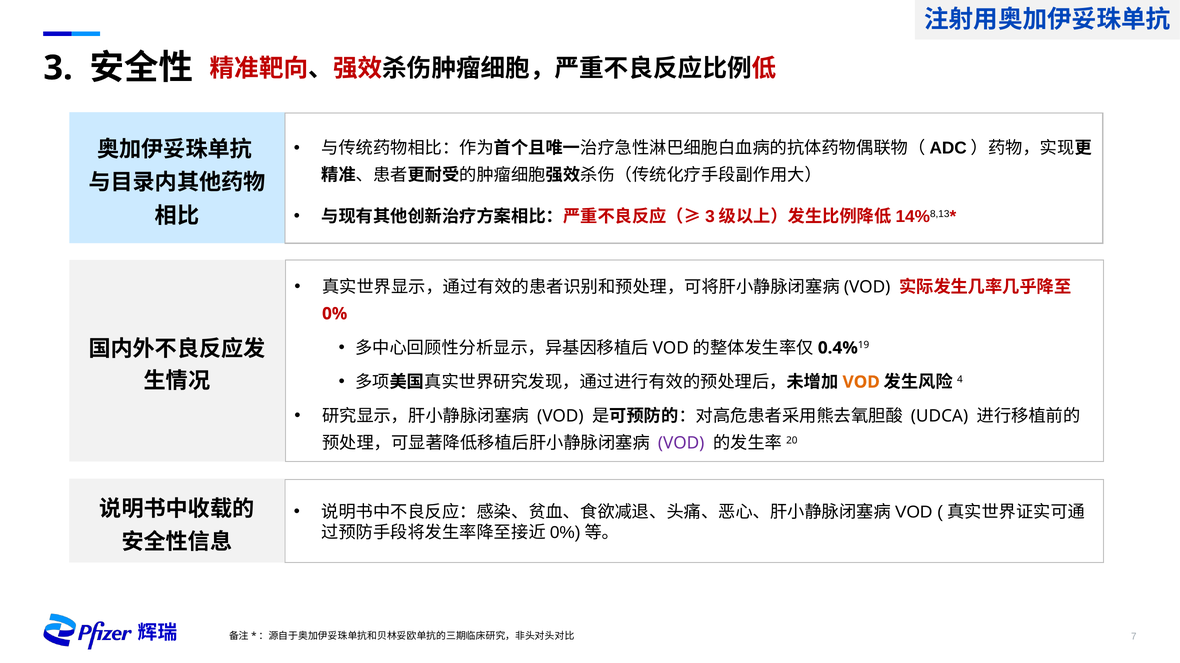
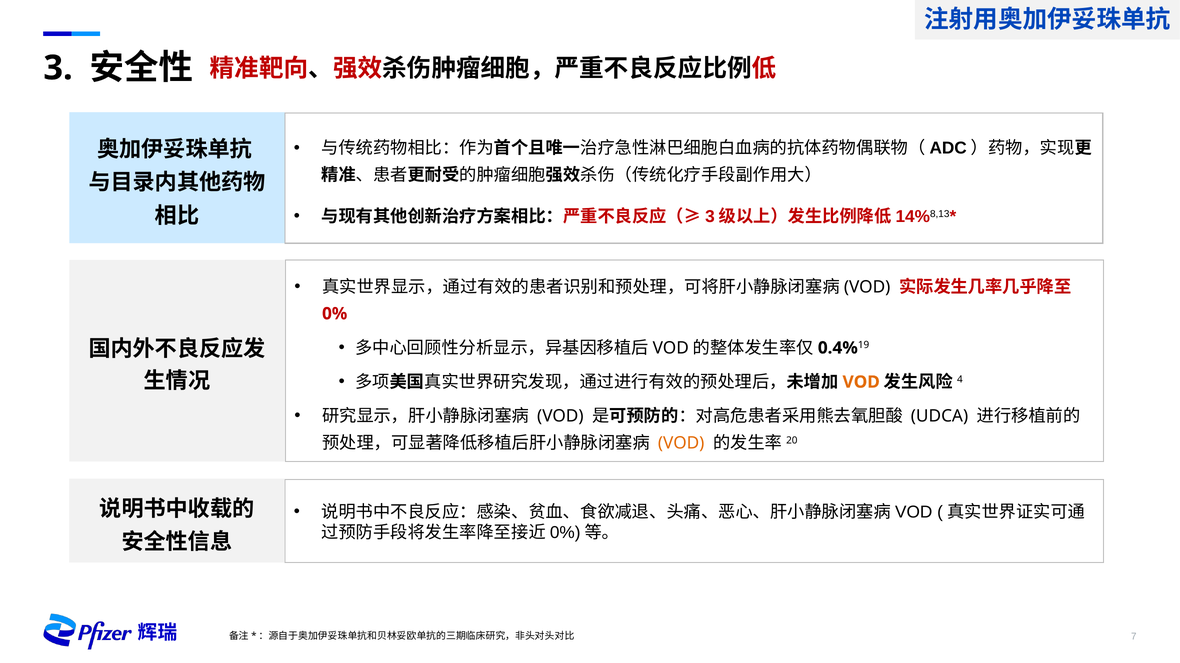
VOD colour: purple -> orange (681, 444)
